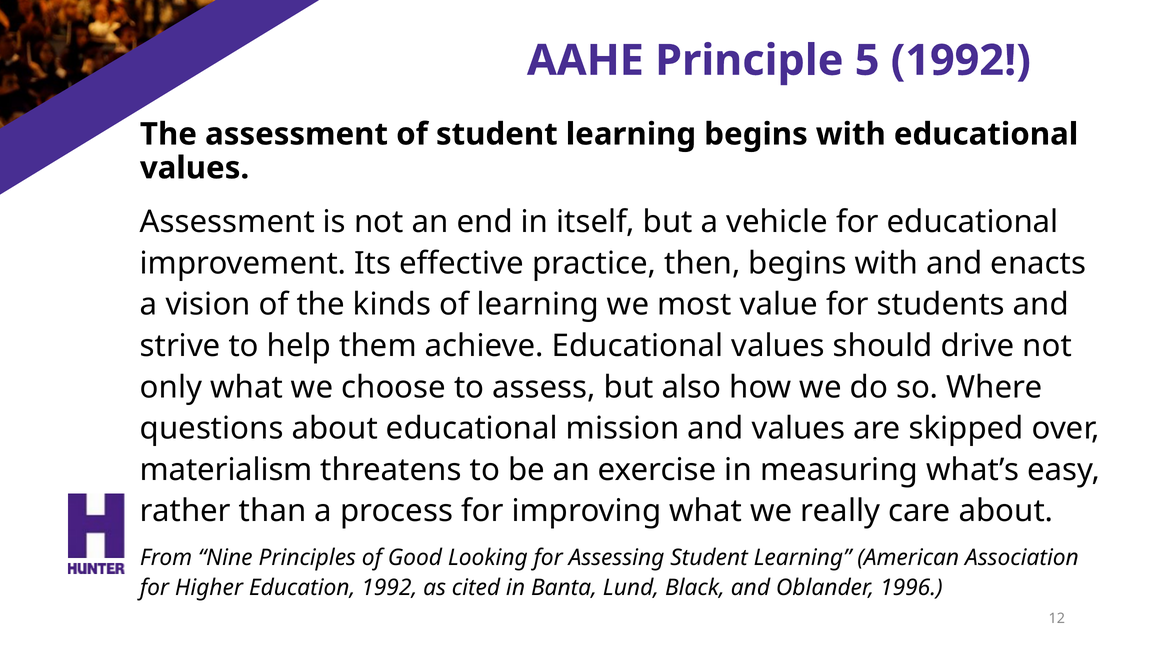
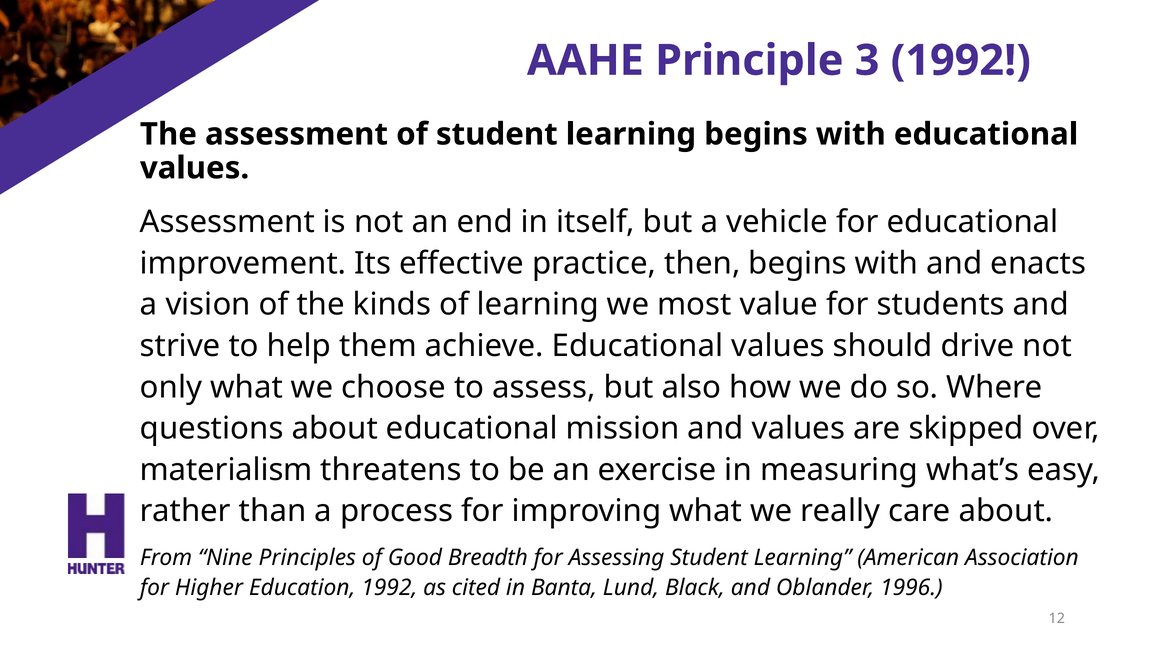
5: 5 -> 3 (867, 61)
Looking: Looking -> Breadth (488, 557)
